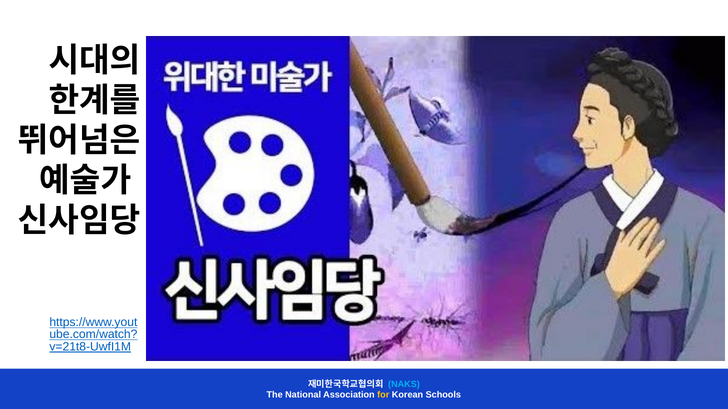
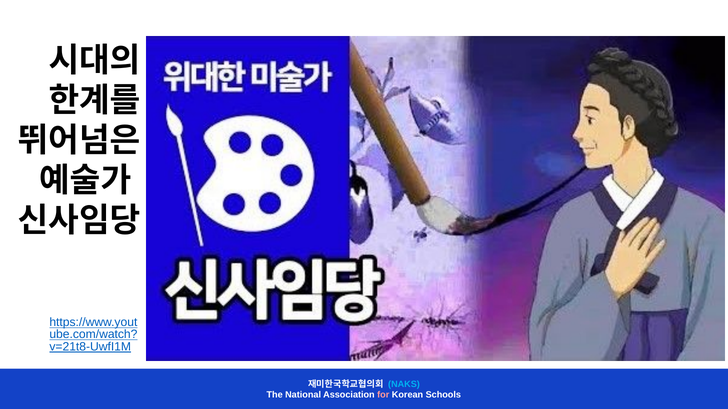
for colour: yellow -> pink (383, 395)
